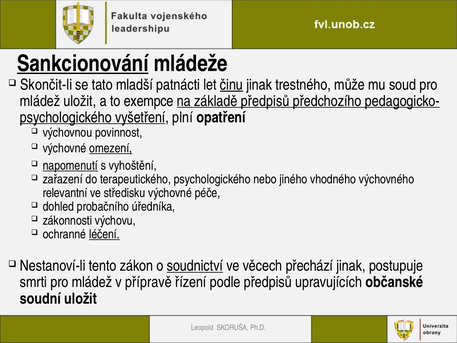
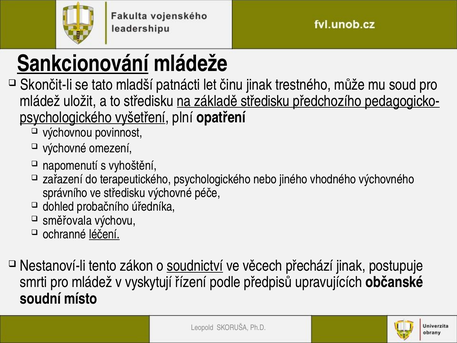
činu underline: present -> none (231, 85)
to exempce: exempce -> středisku (149, 101)
základě předpisů: předpisů -> středisku (265, 101)
omezení underline: present -> none (111, 148)
napomenutí underline: present -> none (70, 165)
relevantní: relevantní -> správního (65, 193)
zákonnosti: zákonnosti -> směřovala (67, 220)
přípravě: přípravě -> vyskytují (149, 282)
soudní uložit: uložit -> místo (81, 298)
